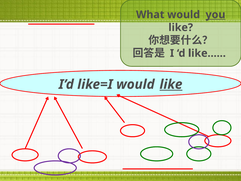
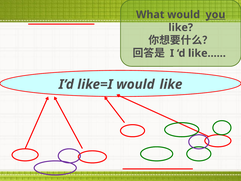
like underline: present -> none (171, 84)
